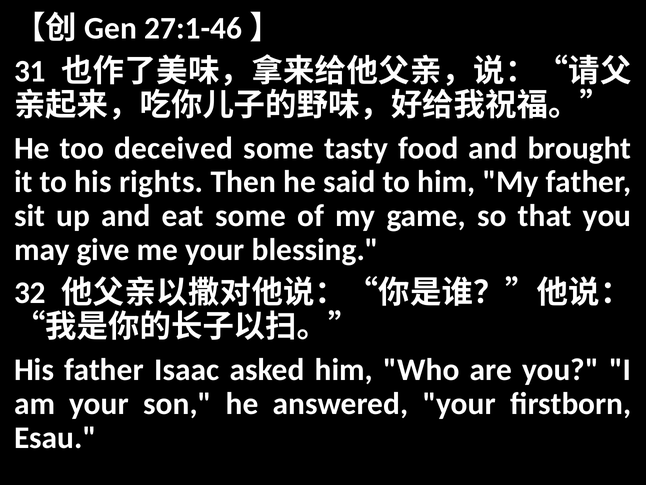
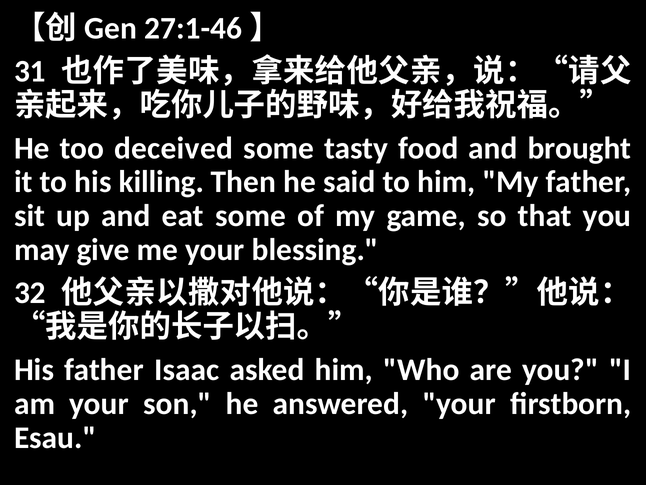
rights: rights -> killing (161, 182)
